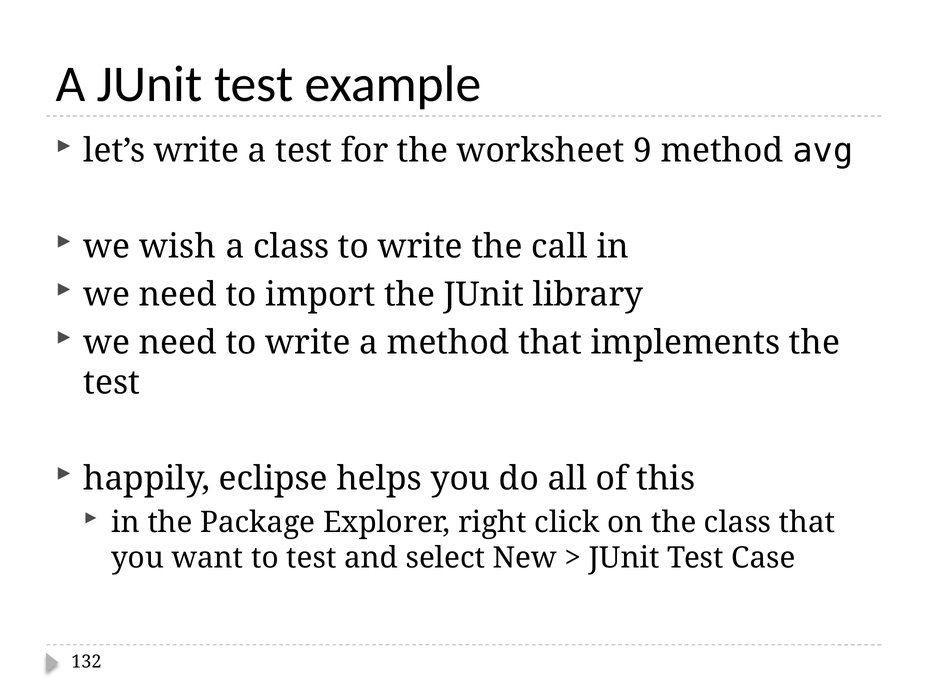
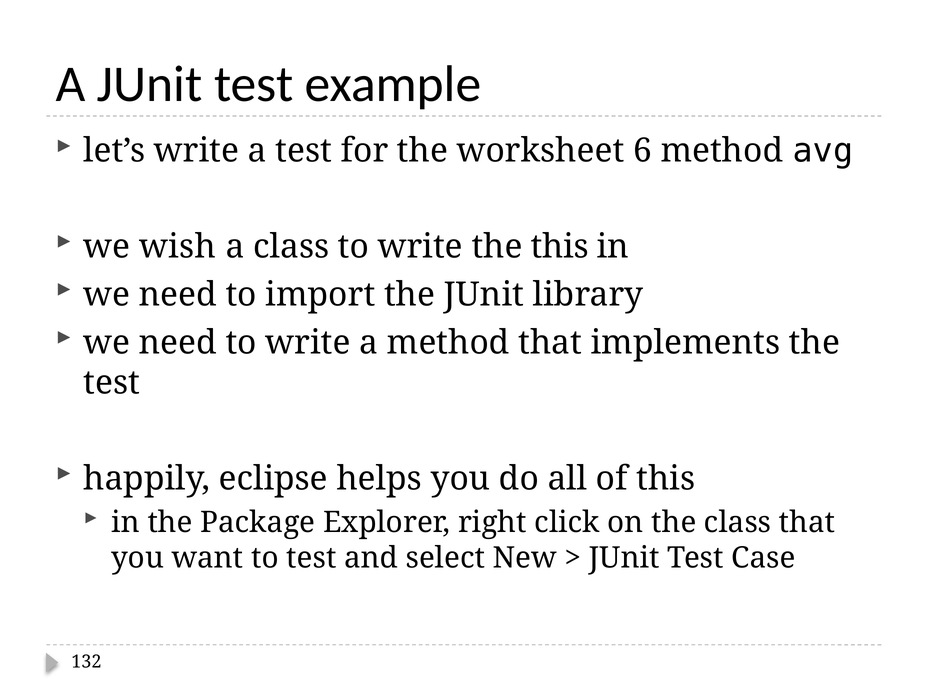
9: 9 -> 6 (642, 151)
the call: call -> this (560, 247)
